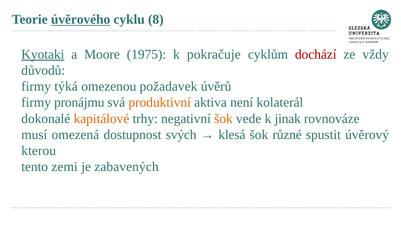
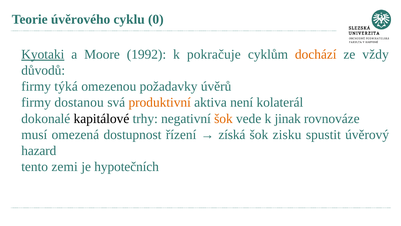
úvěrového underline: present -> none (81, 20)
8: 8 -> 0 (156, 20)
1975: 1975 -> 1992 (146, 54)
dochází colour: red -> orange (316, 54)
požadavek: požadavek -> požadavky (169, 86)
pronájmu: pronájmu -> dostanou (79, 102)
kapitálové colour: orange -> black (101, 118)
svých: svých -> řízení (181, 134)
klesá: klesá -> získá (232, 134)
různé: různé -> zisku (287, 134)
kterou: kterou -> hazard (39, 150)
zabavených: zabavených -> hypotečních (127, 167)
